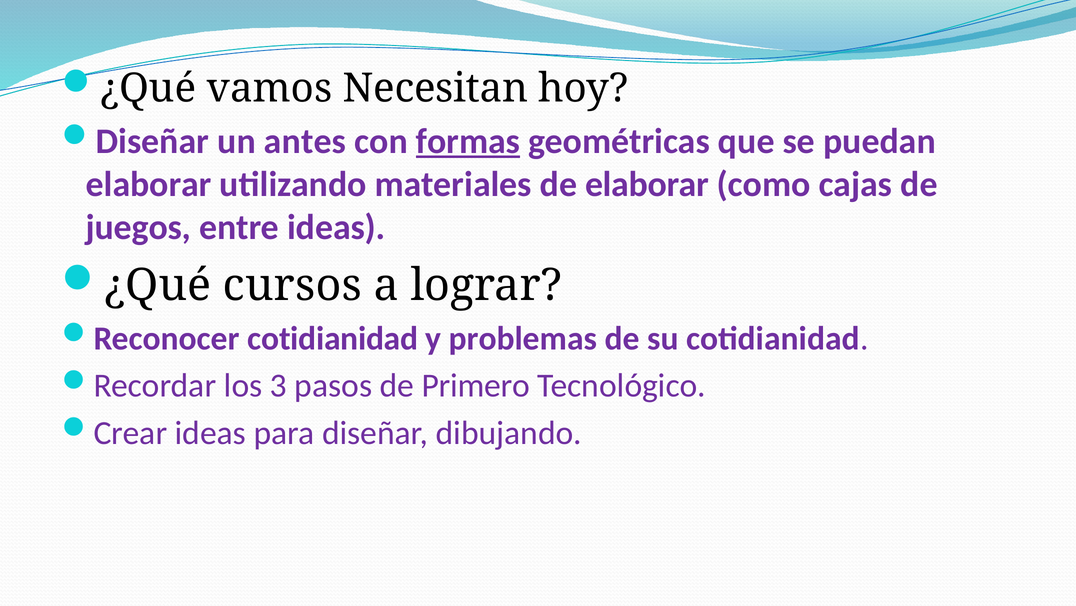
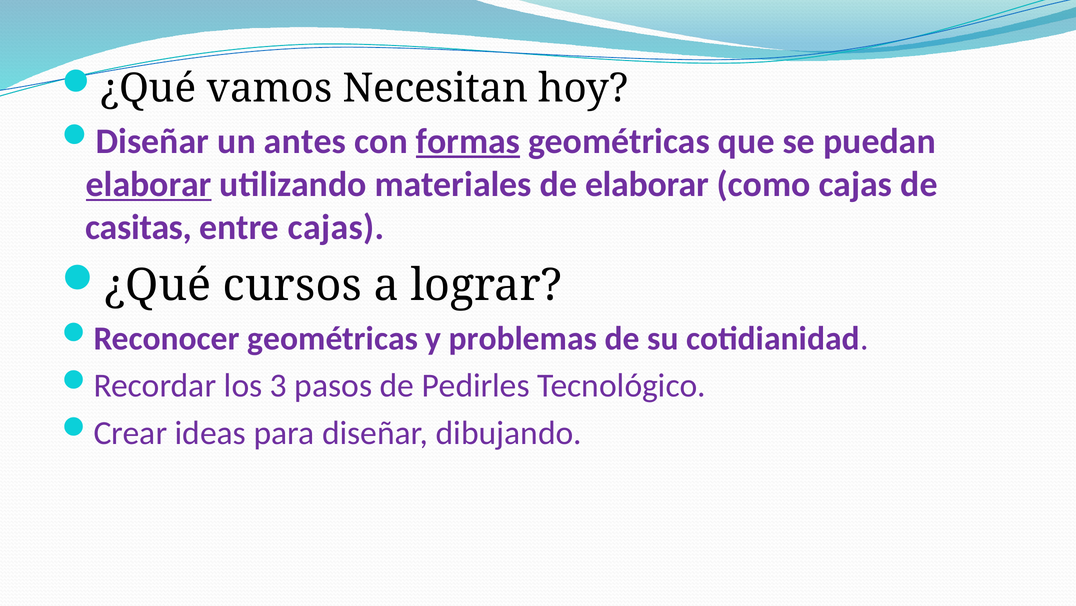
elaborar underline: none -> present (149, 184)
juegos: juegos -> casitas (139, 227)
entre ideas: ideas -> cajas (336, 227)
Reconocer cotidianidad: cotidianidad -> geométricas (333, 338)
Primero: Primero -> Pedirles (476, 385)
